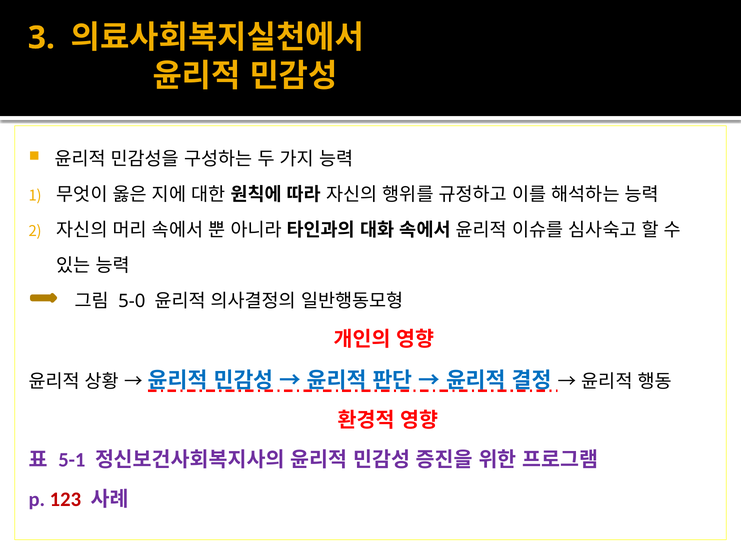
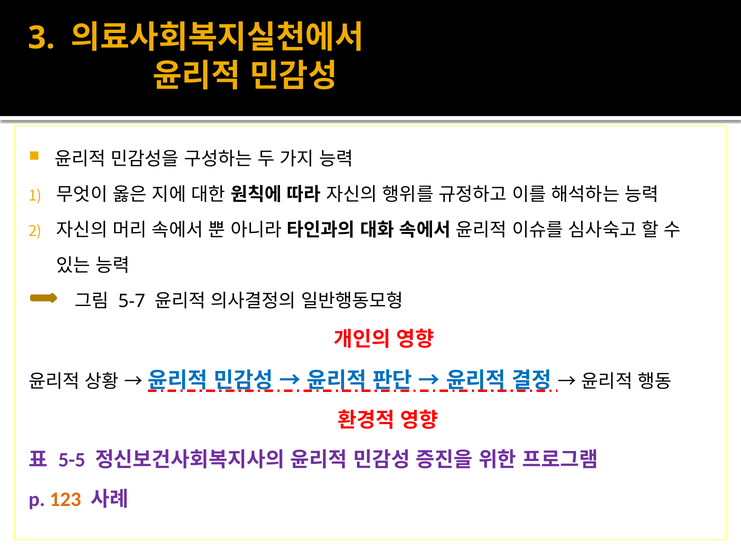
5-0: 5-0 -> 5-7 (132, 302)
5-1: 5-1 -> 5-5 (72, 461)
123 colour: red -> orange (65, 500)
